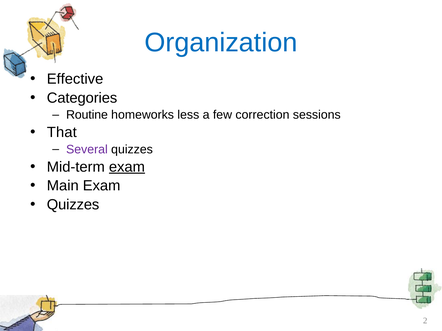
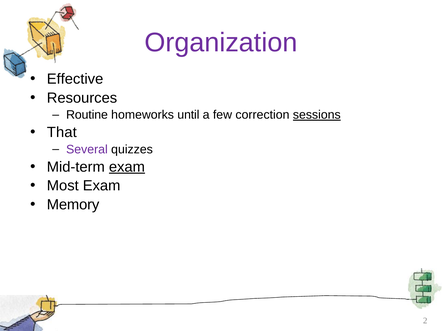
Organization colour: blue -> purple (221, 43)
Categories: Categories -> Resources (82, 98)
less: less -> until (188, 115)
sessions underline: none -> present (317, 115)
Main: Main -> Most (63, 186)
Quizzes: Quizzes -> Memory (73, 205)
